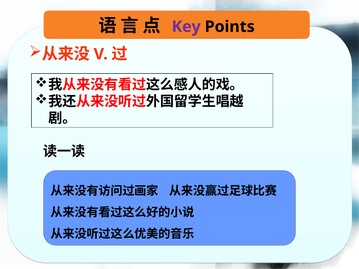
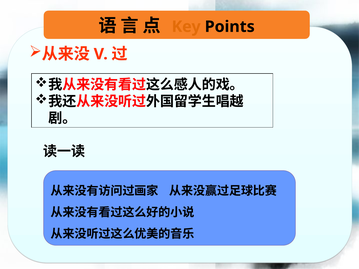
Key colour: purple -> orange (186, 27)
